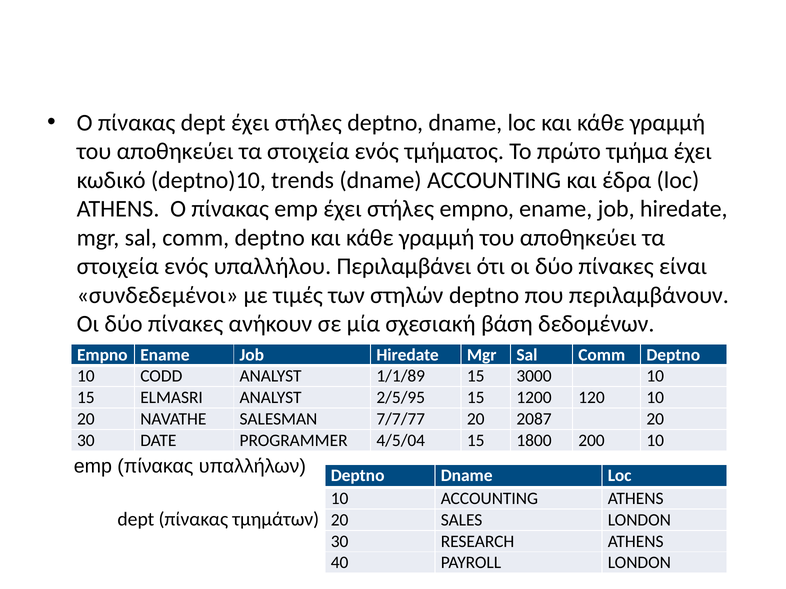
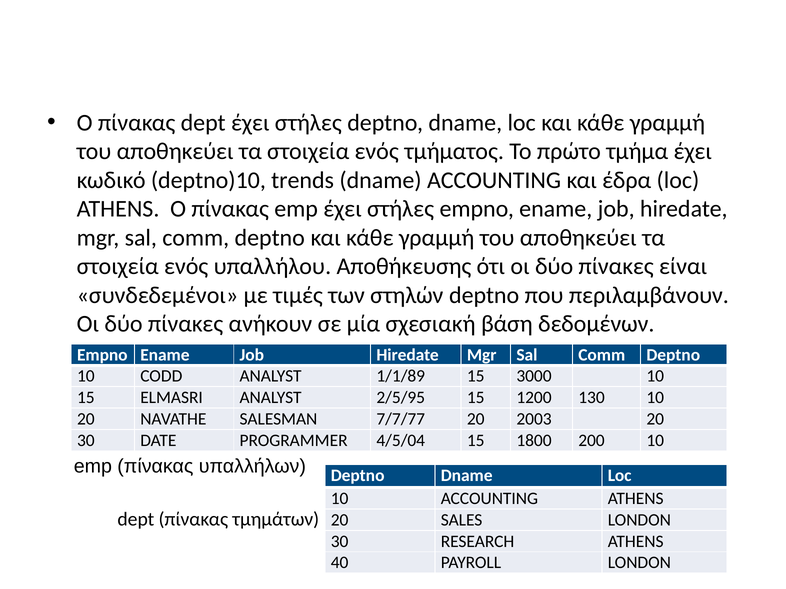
Περιλαμβάνει: Περιλαμβάνει -> Αποθήκευσης (404, 267)
120: 120 -> 130 (592, 398)
2087: 2087 -> 2003 (534, 419)
